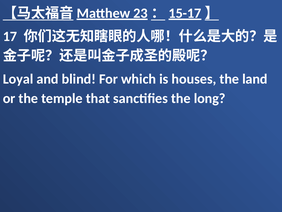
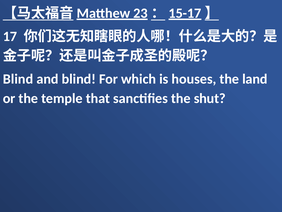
Loyal: Loyal -> Blind (18, 79)
long: long -> shut (210, 98)
